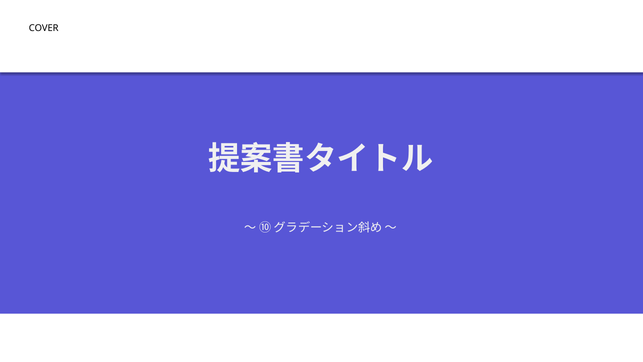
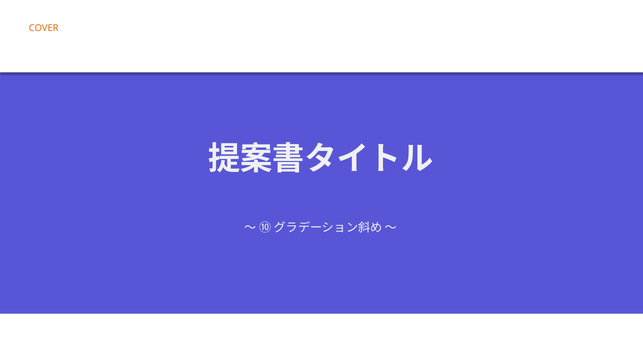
COVER colour: black -> orange (44, 28)
